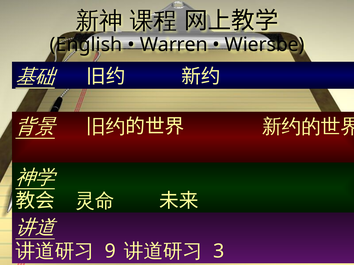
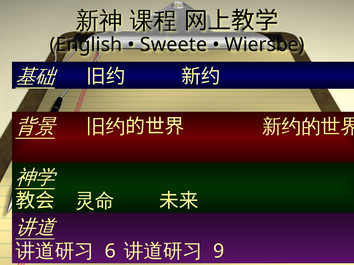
Warren: Warren -> Sweete (174, 45)
9: 9 -> 6 (110, 252)
3: 3 -> 9 (219, 252)
